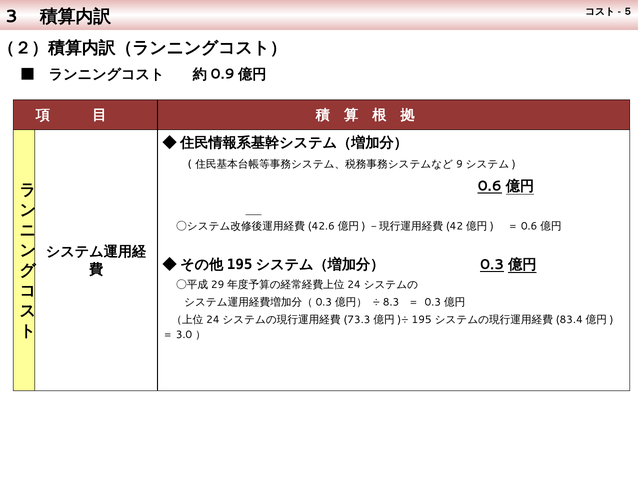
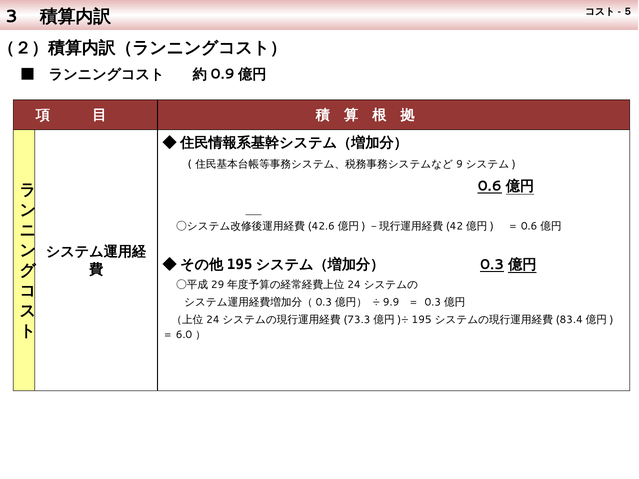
8.3: 8.3 -> 9.9 (391, 302)
3.0: 3.0 -> 6.0 (184, 335)
